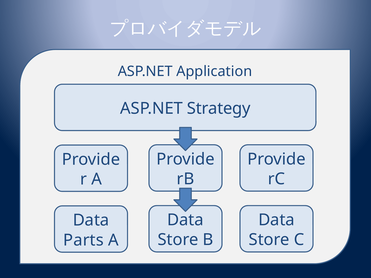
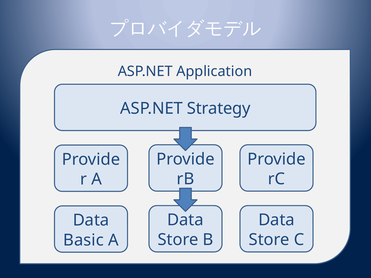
Parts: Parts -> Basic (83, 240)
